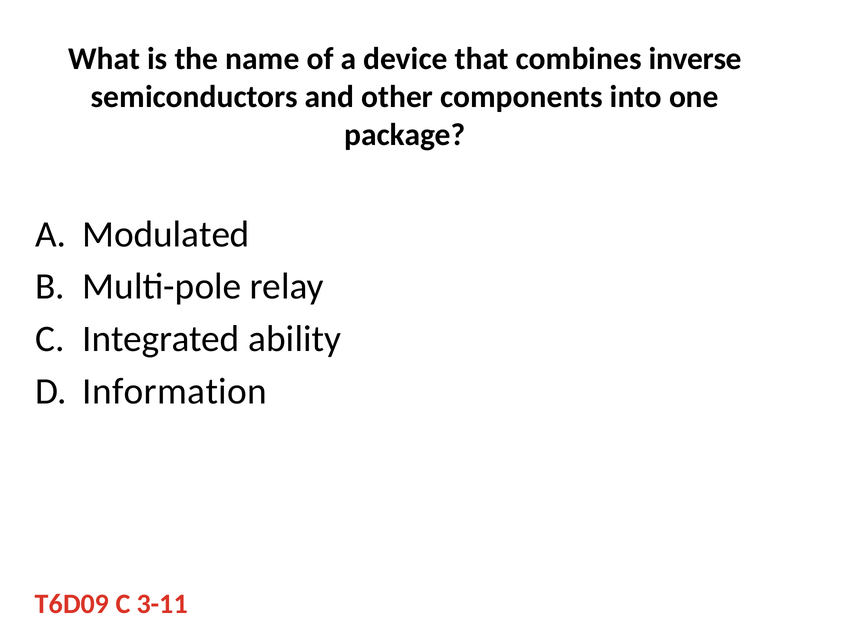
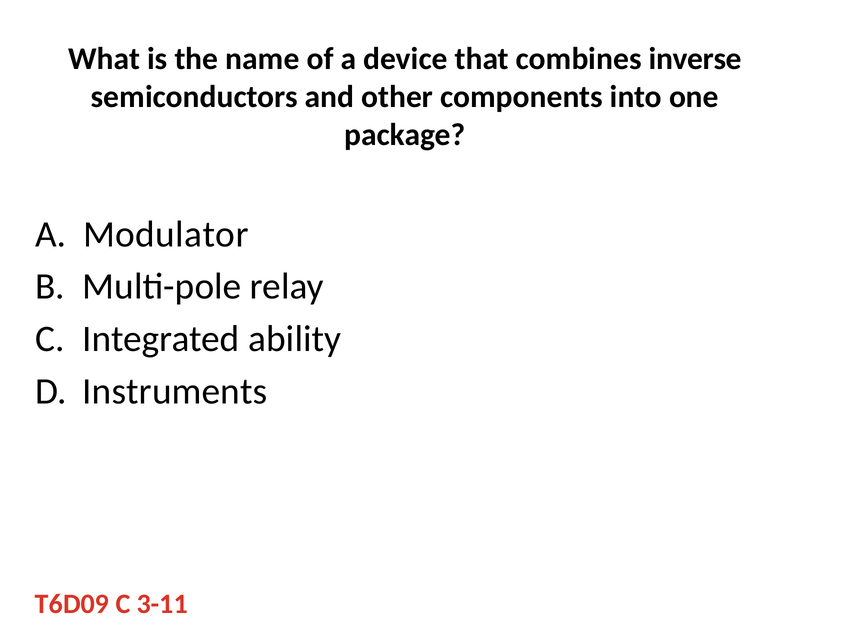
Modulated: Modulated -> Modulator (166, 234)
Information: Information -> Instruments (175, 391)
